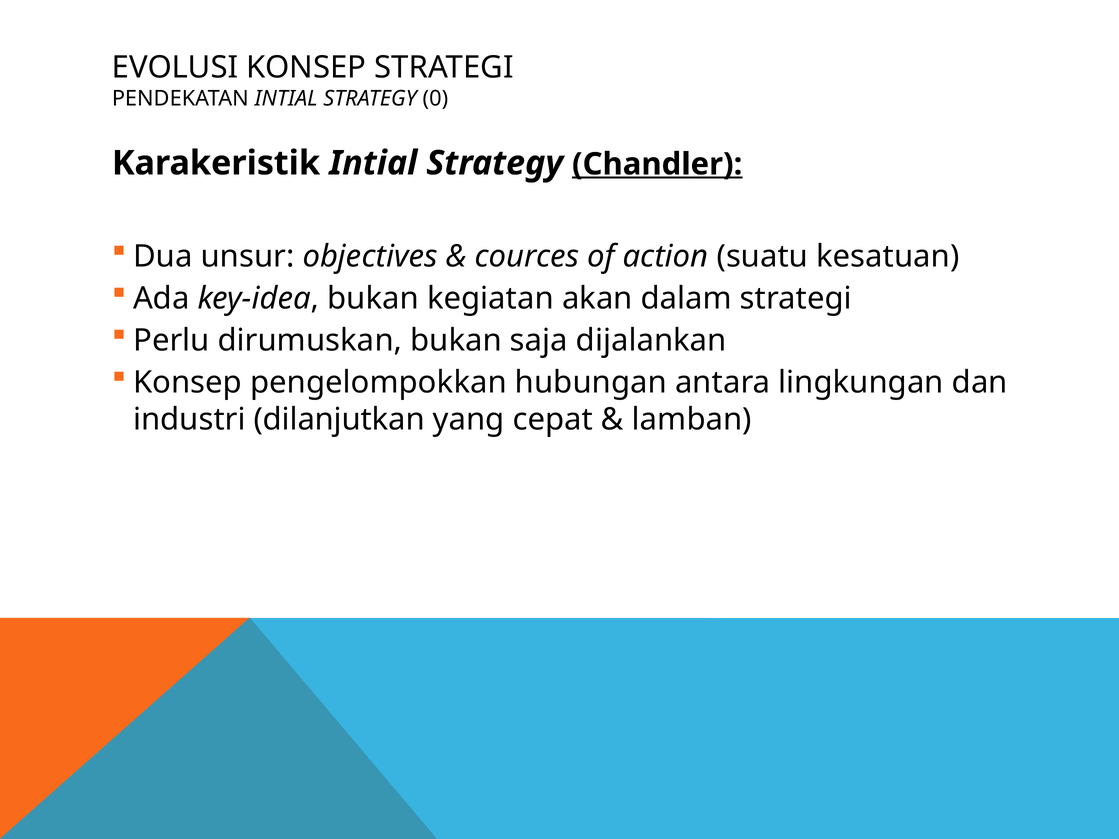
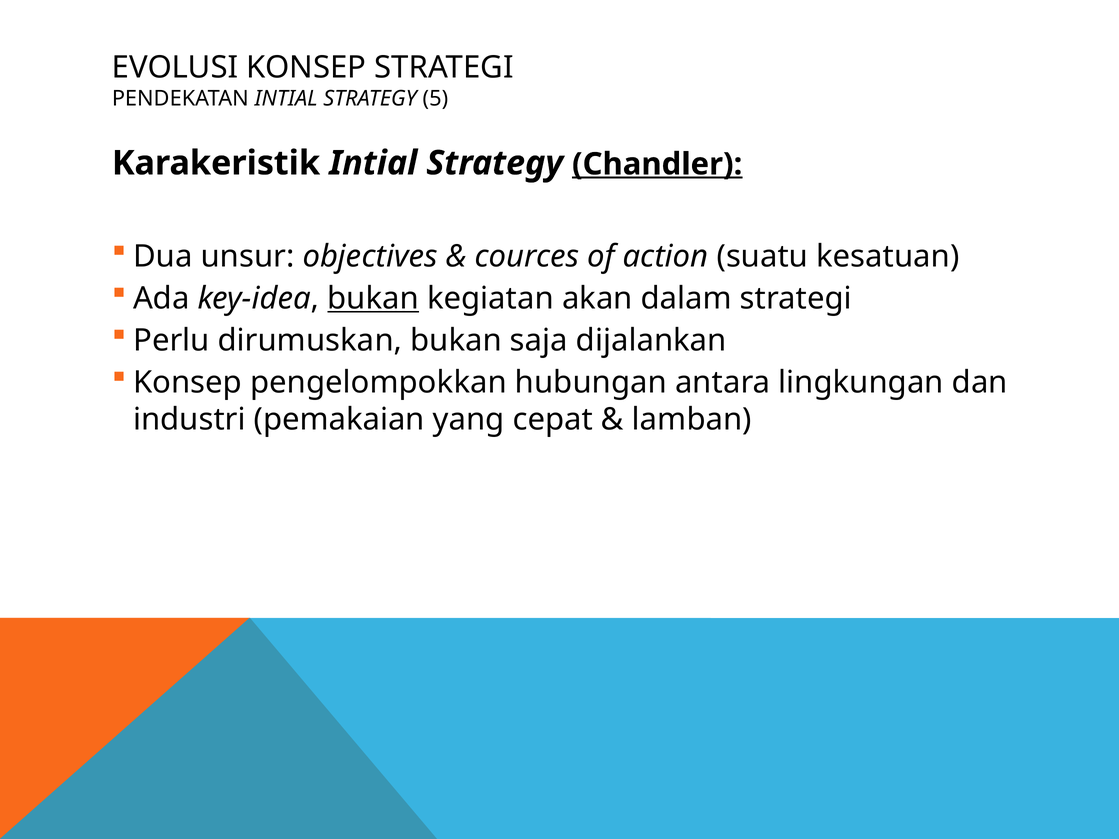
0: 0 -> 5 (435, 98)
bukan underline: none -> present (373, 299)
dilanjutkan: dilanjutkan -> pemakaian (339, 420)
